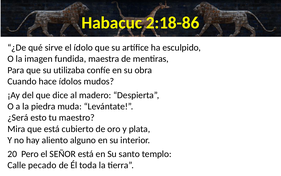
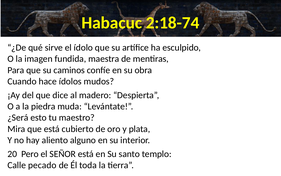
2:18-86: 2:18-86 -> 2:18-74 (173, 23)
utilizaba: utilizaba -> caminos (69, 70)
